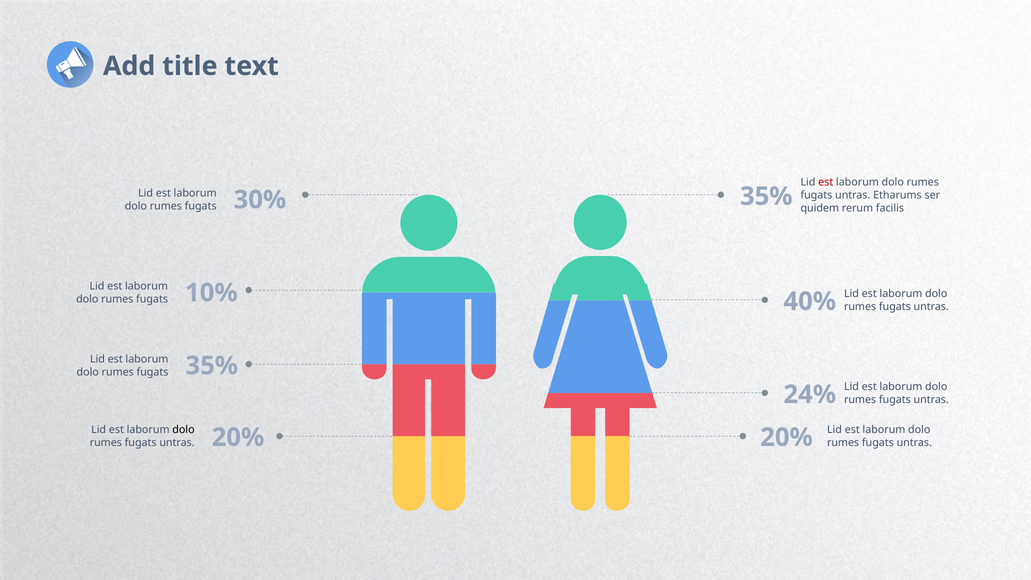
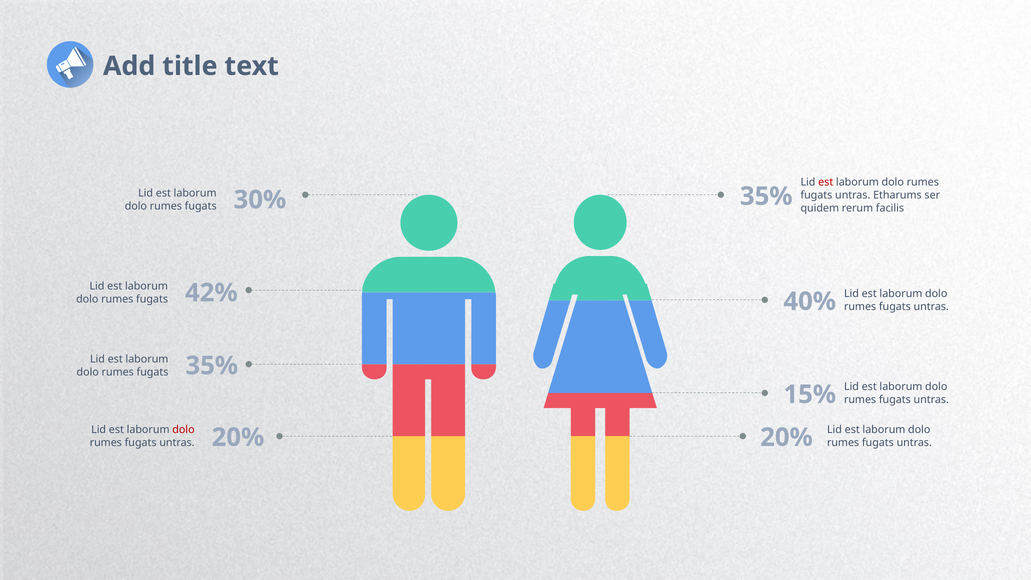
10%: 10% -> 42% (211, 293)
24%: 24% -> 15% (810, 394)
dolo colour: black -> red (183, 430)
